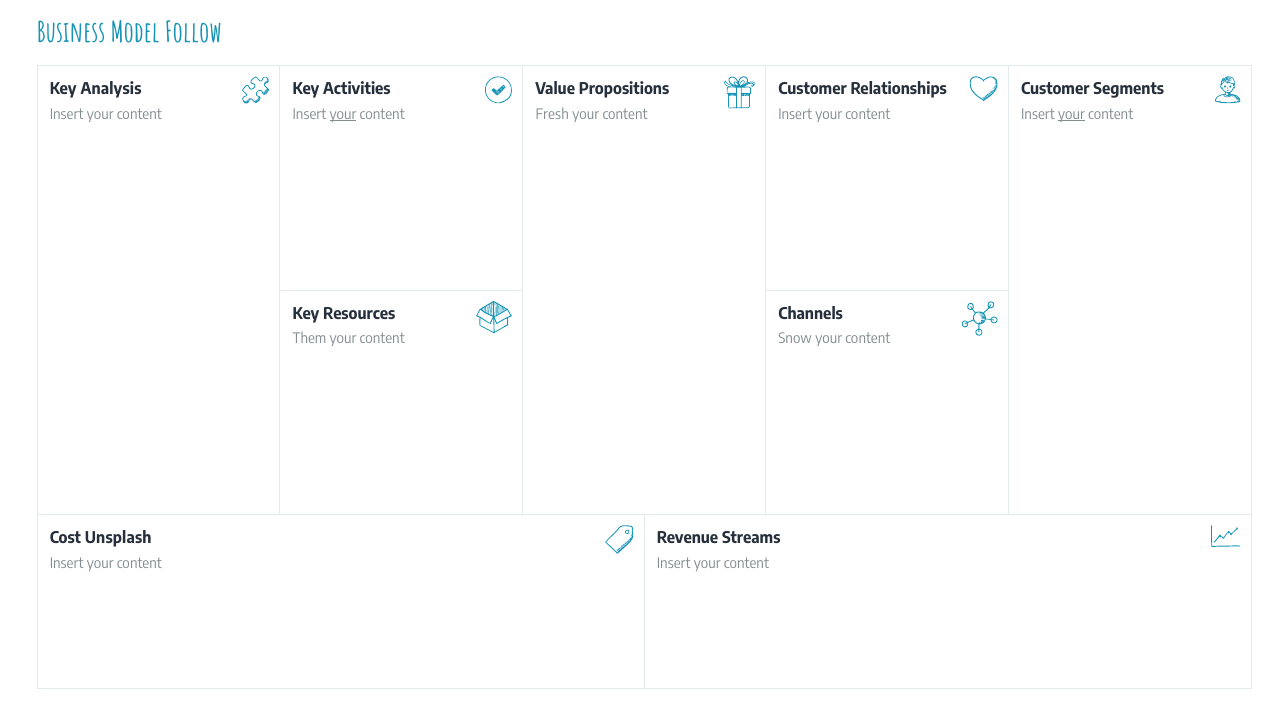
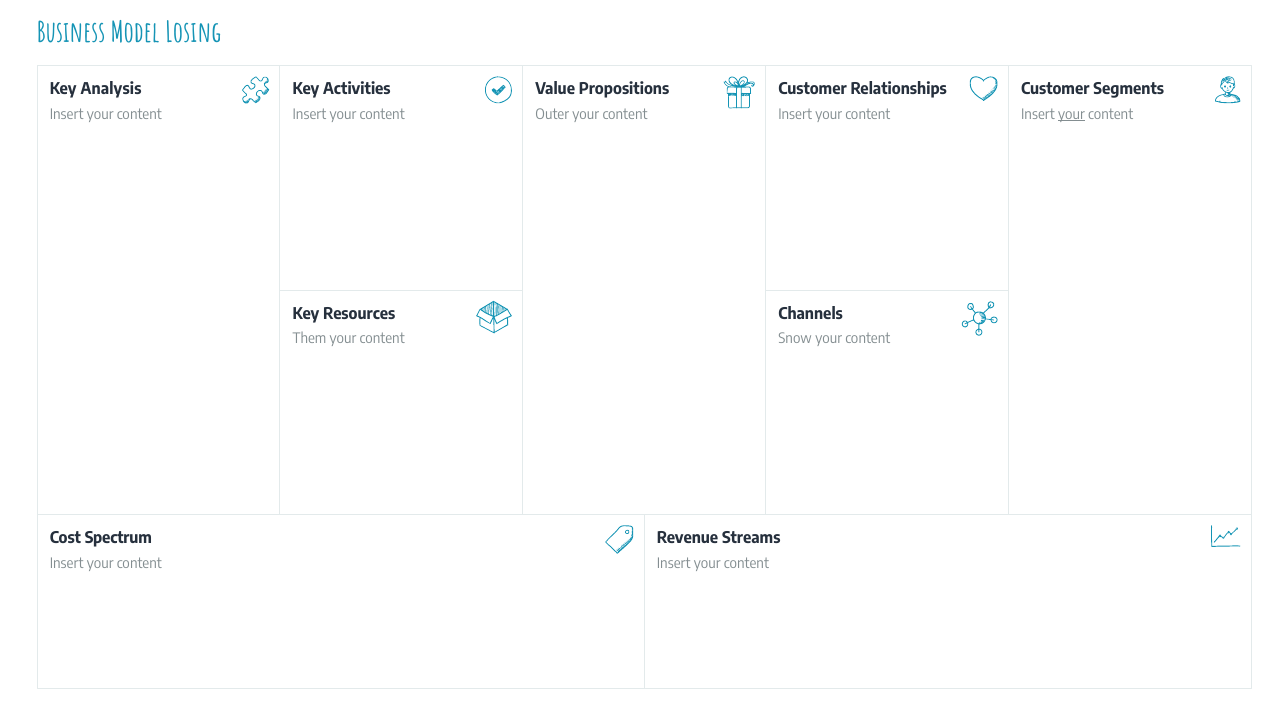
Follow: Follow -> Losing (193, 33)
your underline: present -> none (343, 115)
Fresh: Fresh -> Outer (552, 115)
Unsplash: Unsplash -> Spectrum (118, 539)
